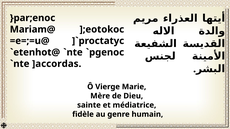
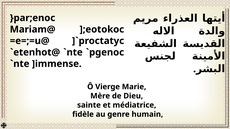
]accordas: ]accordas -> ]immense (57, 64)
